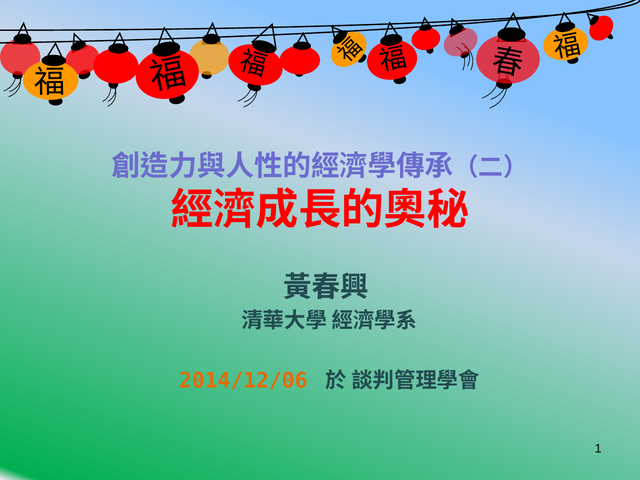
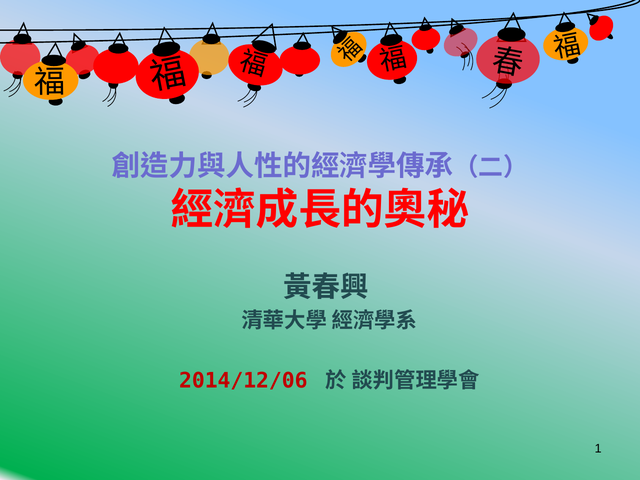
2014/12/06 colour: orange -> red (243, 381)
